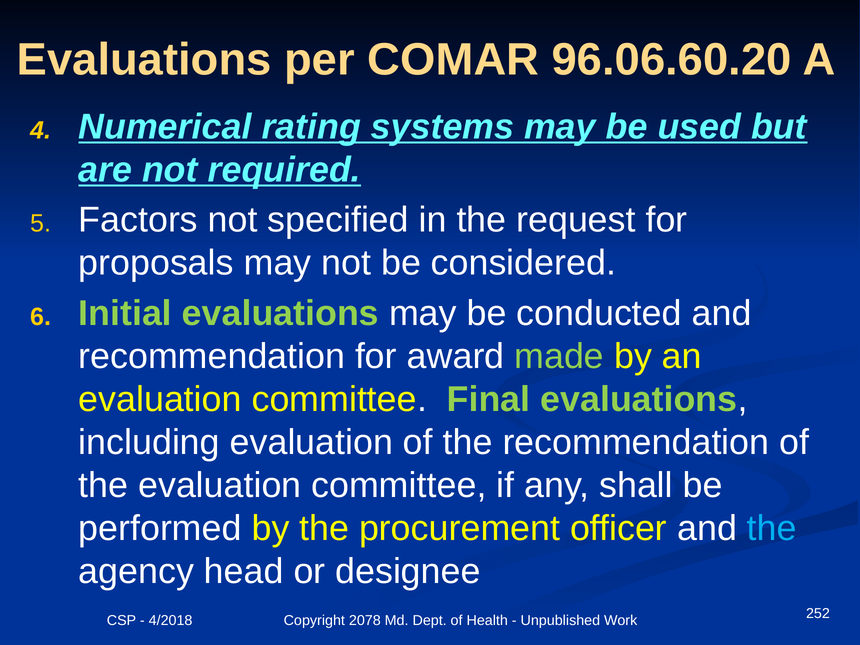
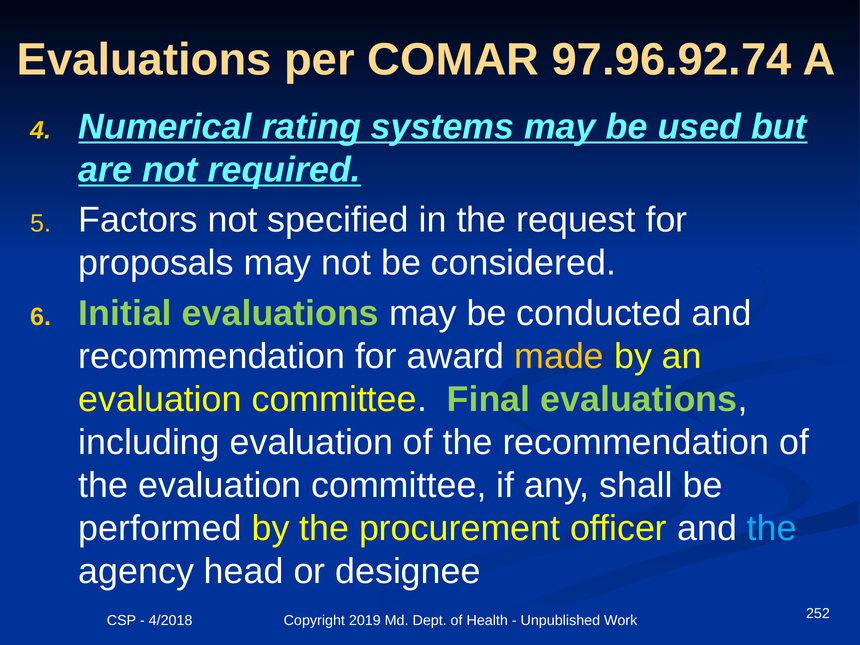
96.06.60.20: 96.06.60.20 -> 97.96.92.74 (672, 60)
made colour: light green -> yellow (559, 356)
2078: 2078 -> 2019 (365, 621)
